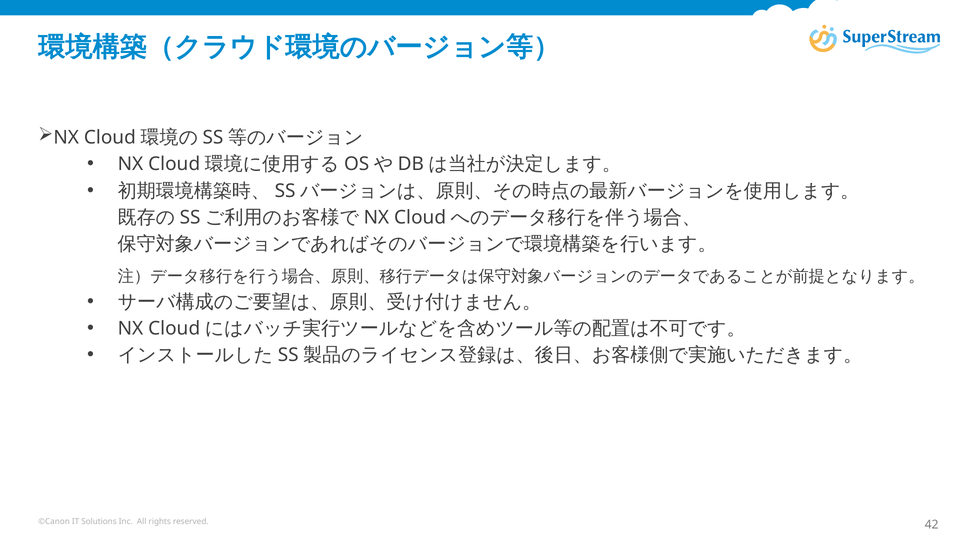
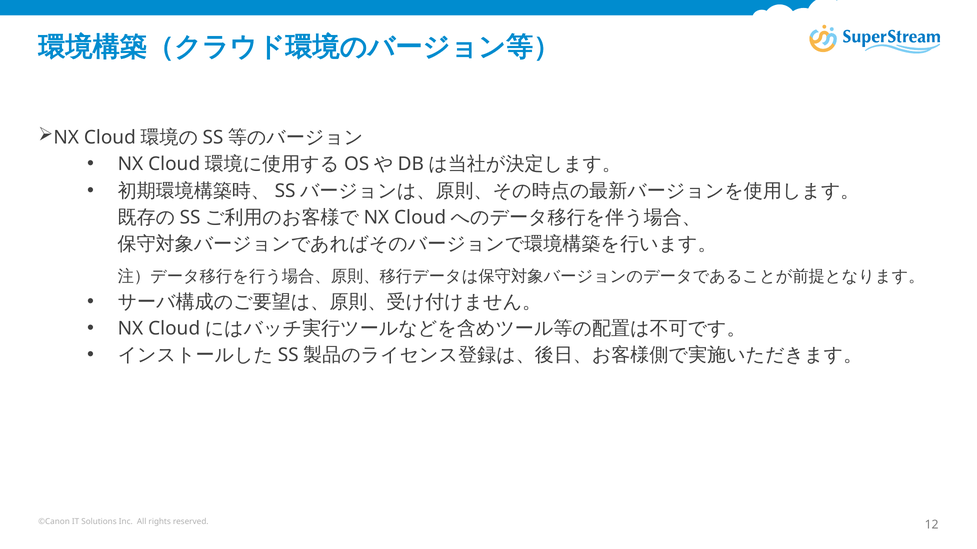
42: 42 -> 12 (932, 525)
